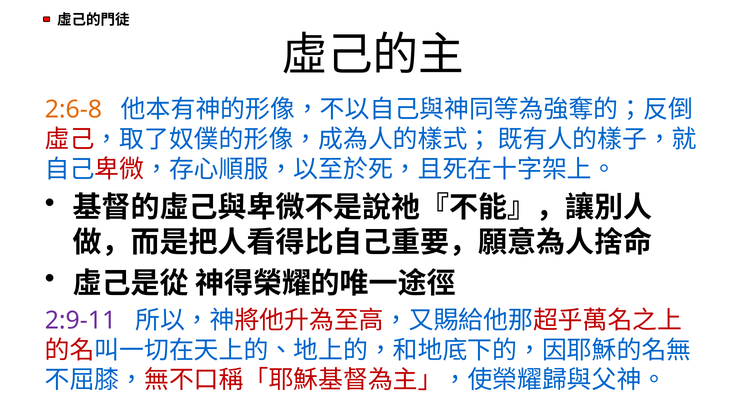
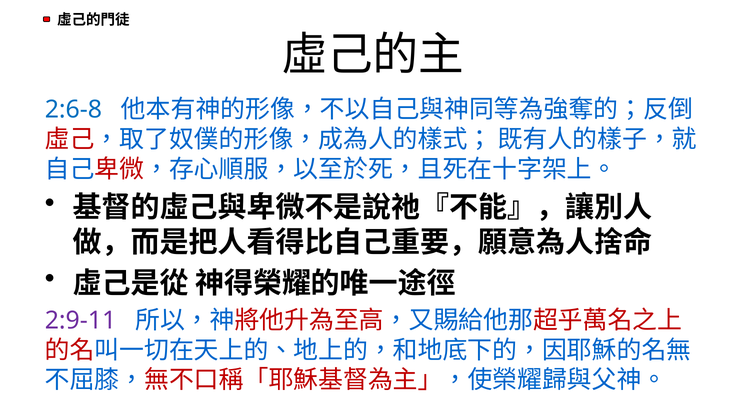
2:6-8 colour: orange -> blue (73, 110)
